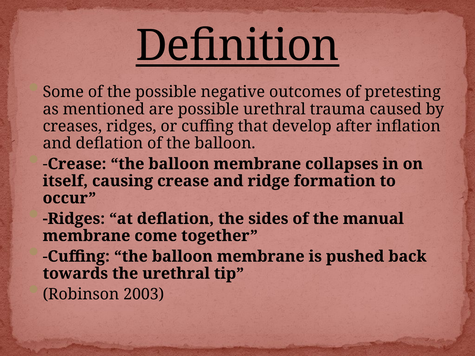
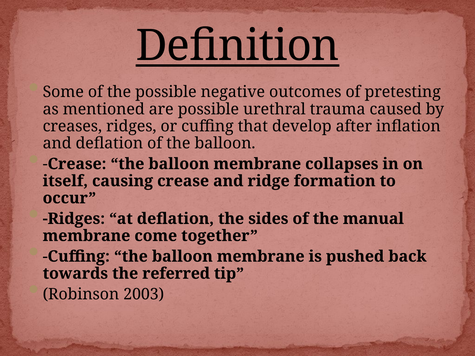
the urethral: urethral -> referred (176, 274)
